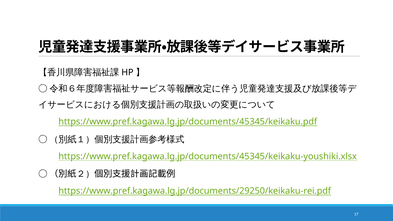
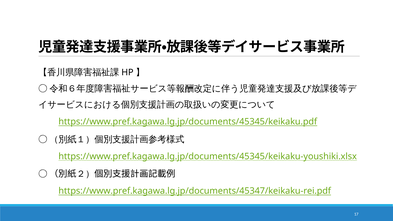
https://www.pref.kagawa.lg.jp/documents/29250/keikaku-rei.pdf: https://www.pref.kagawa.lg.jp/documents/29250/keikaku-rei.pdf -> https://www.pref.kagawa.lg.jp/documents/45347/keikaku-rei.pdf (195, 191)
